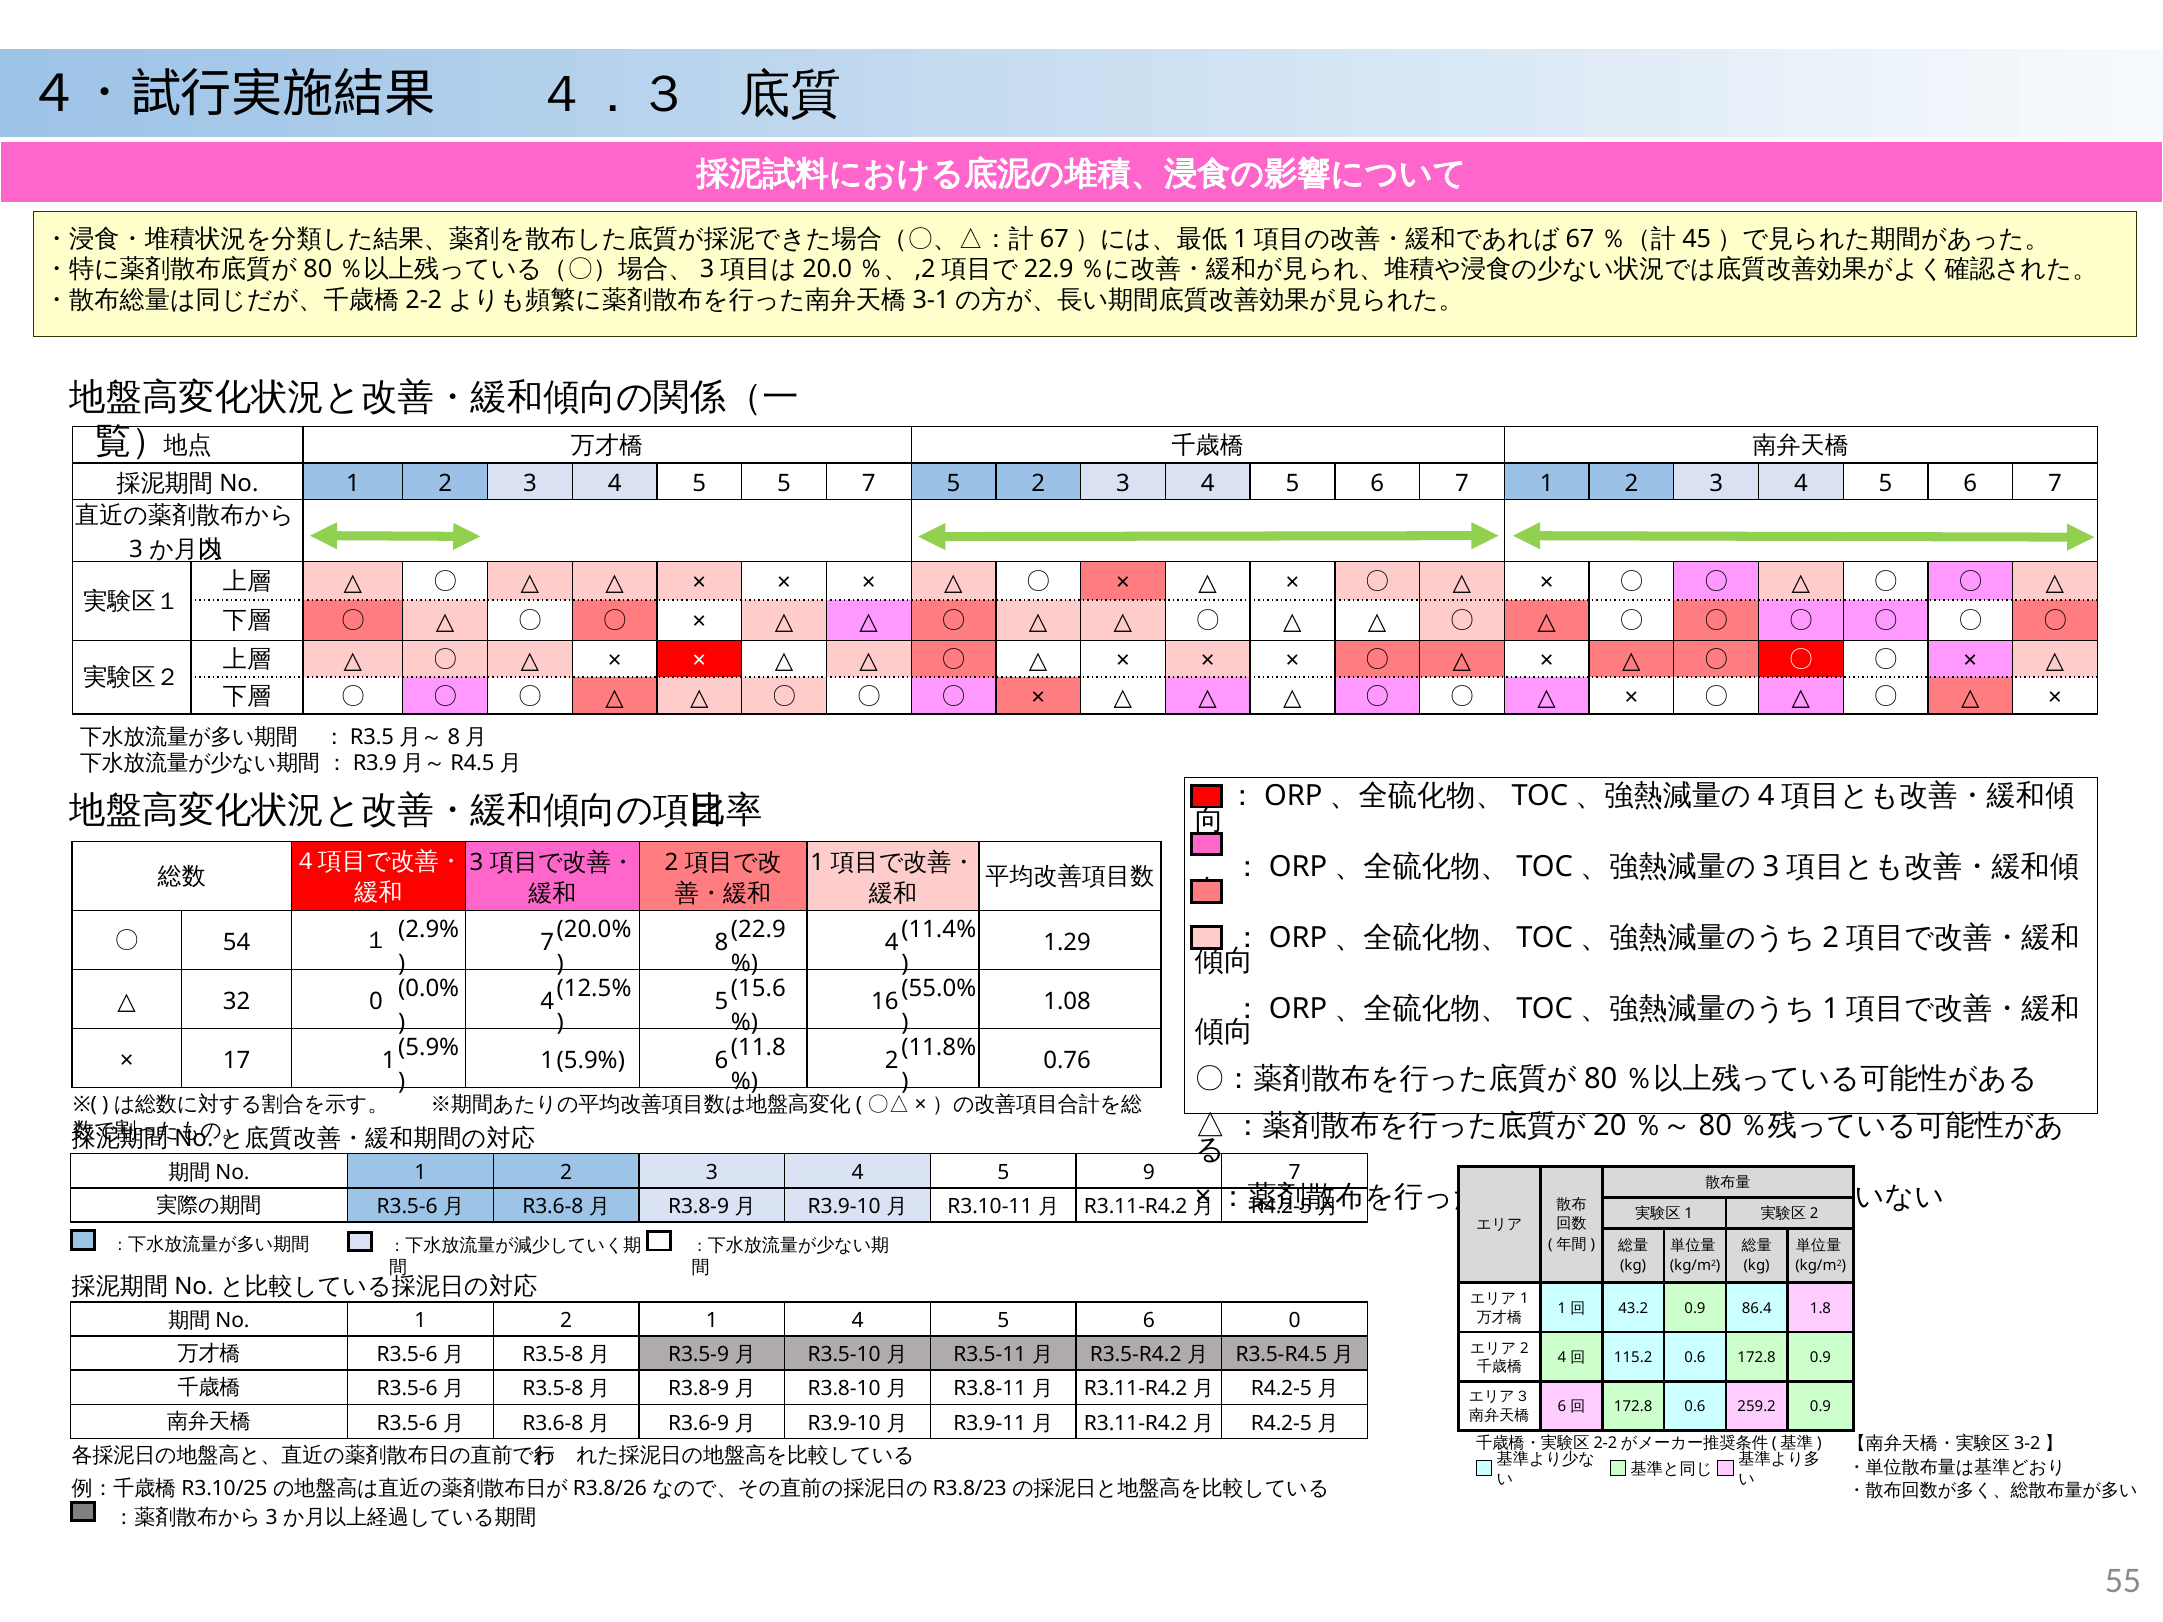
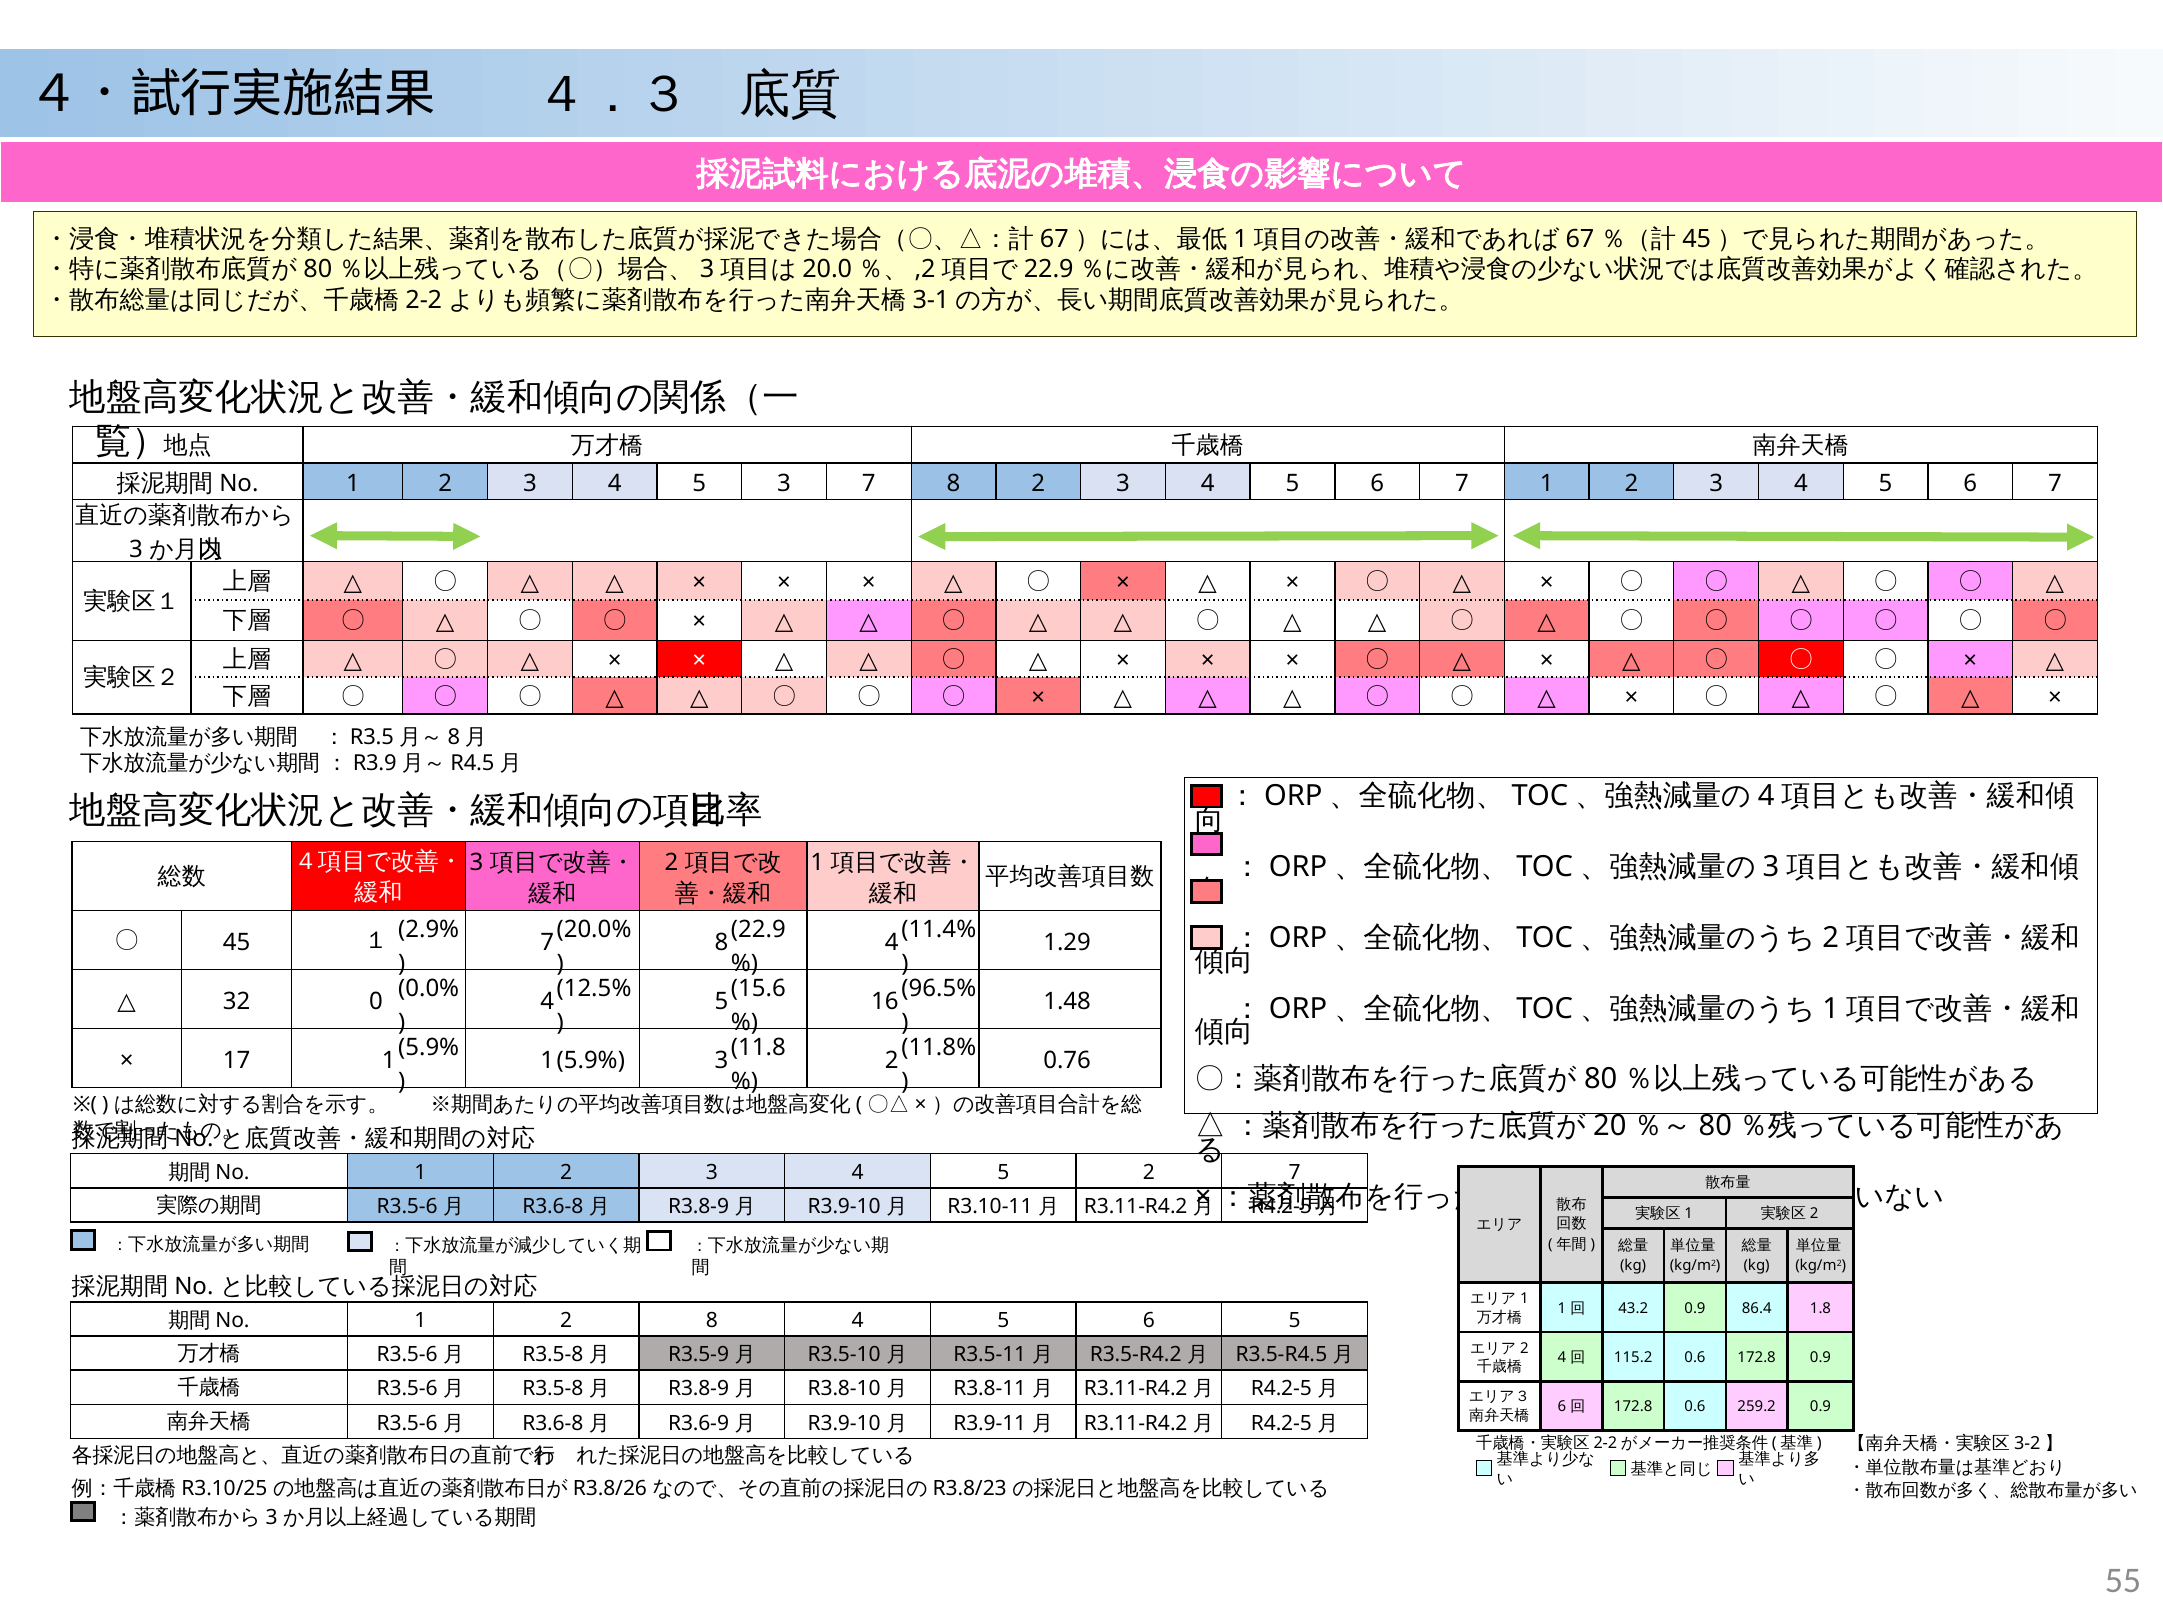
5 5: 5 -> 3 (784, 483)
7 5: 5 -> 8 (954, 483)
54: 54 -> 45 (237, 942)
55.0%: 55.0% -> 96.5% (939, 989)
1.08: 1.08 -> 1.48 (1067, 1001)
6: 6 -> 3 (722, 1060)
5 9: 9 -> 2 (1149, 1173)
2 1: 1 -> 8 (712, 1321)
6 0: 0 -> 5 (1295, 1321)
